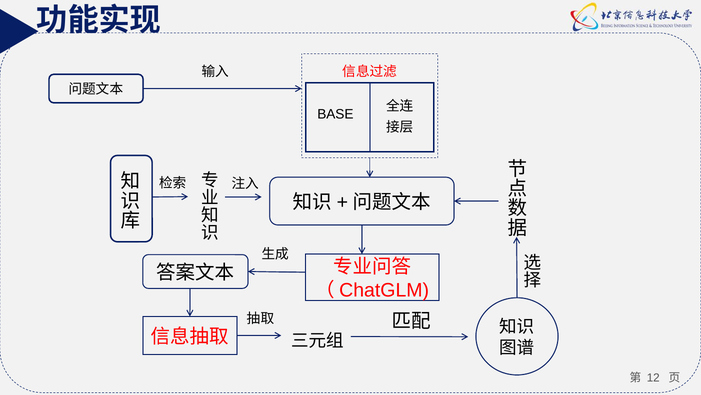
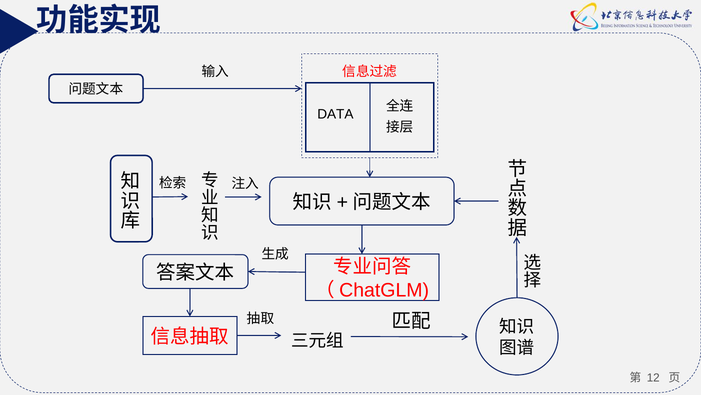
BASE: BASE -> DATA (335, 114)
